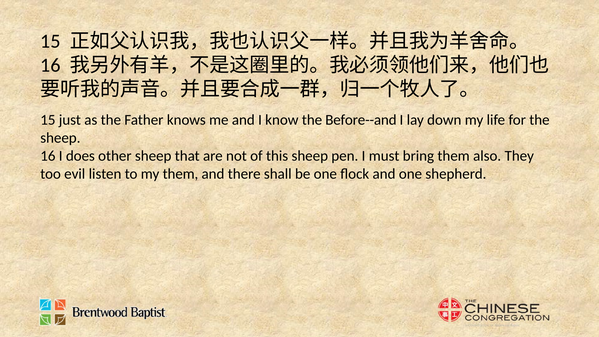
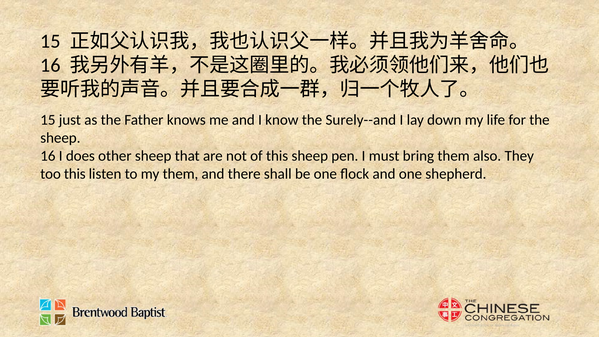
Before--and: Before--and -> Surely--and (361, 120)
too evil: evil -> this (75, 174)
